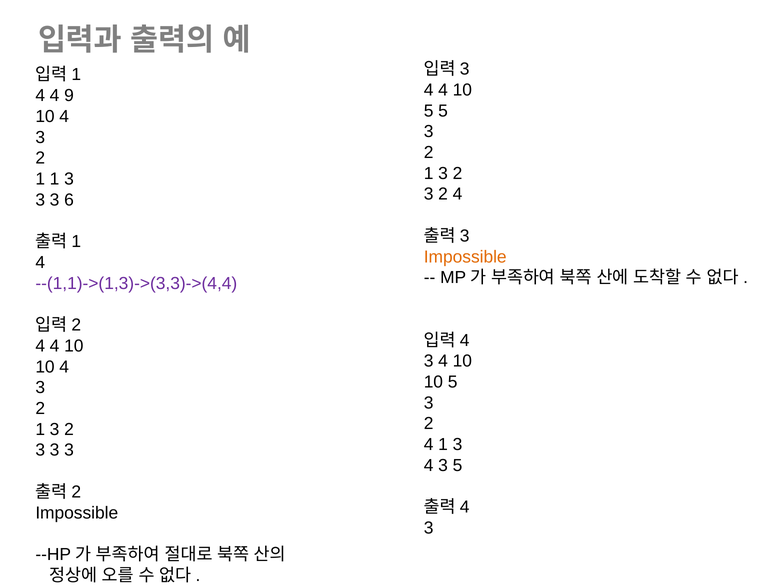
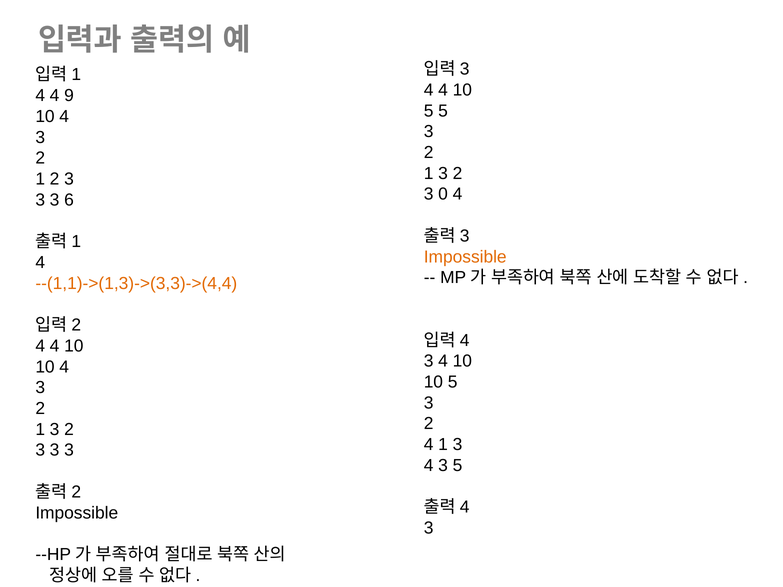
1 1: 1 -> 2 (55, 179)
2: 2 -> 0 (443, 194)
--(1,1)->(1,3)->(3,3)->(4,4 colour: purple -> orange (136, 283)
